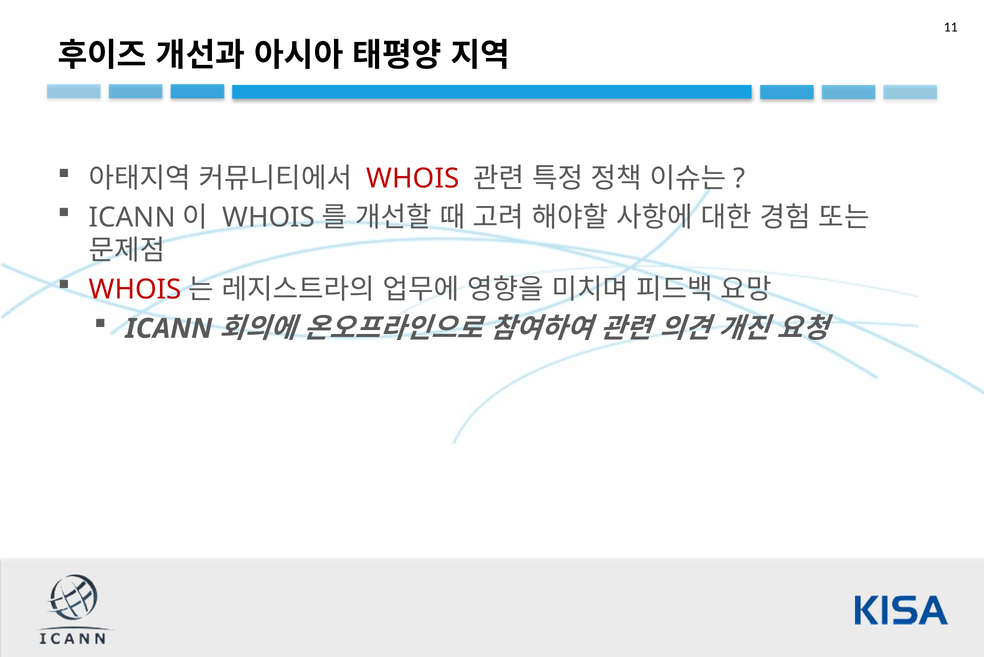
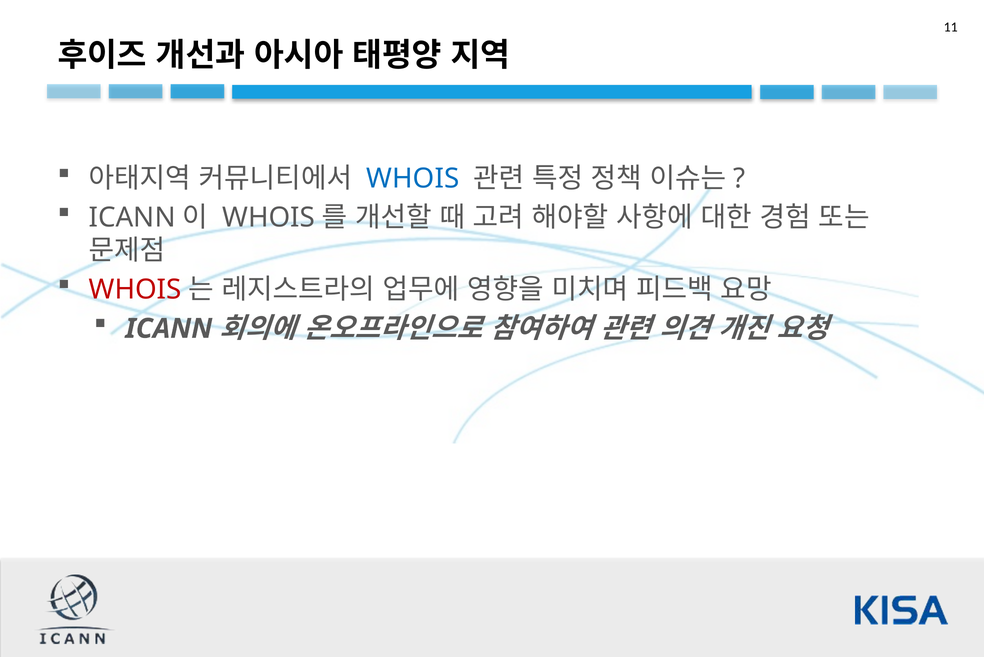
WHOIS colour: red -> blue (413, 178)
